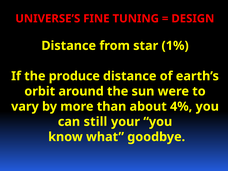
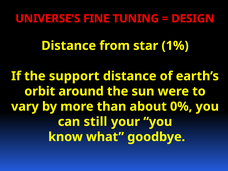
produce: produce -> support (74, 76)
4%: 4% -> 0% (181, 106)
